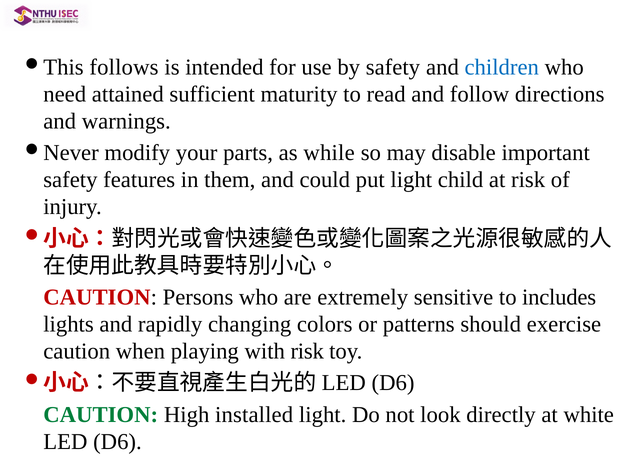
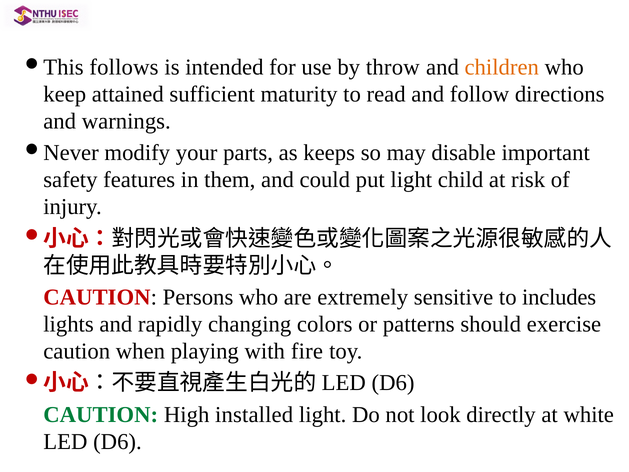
by safety: safety -> throw (393, 67)
children colour: blue -> orange (502, 67)
need: need -> keep (65, 94)
while: while -> keeps (329, 153)
with risk: risk -> fire (307, 351)
